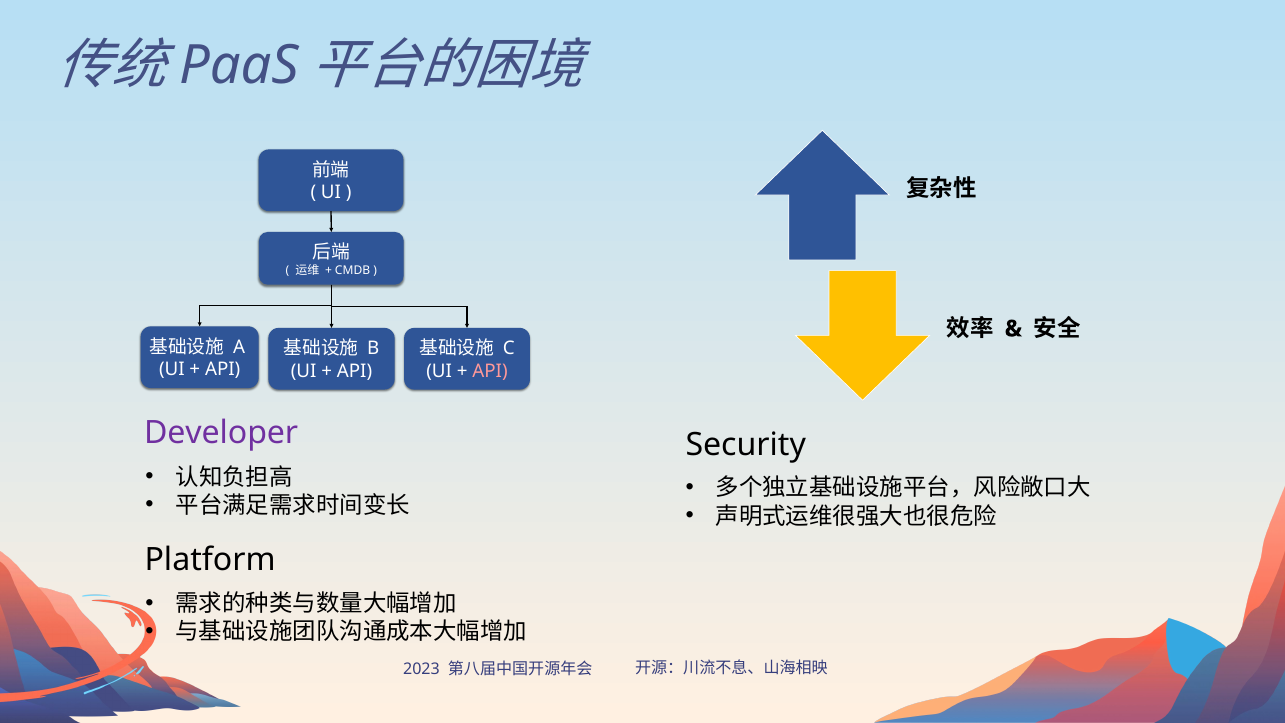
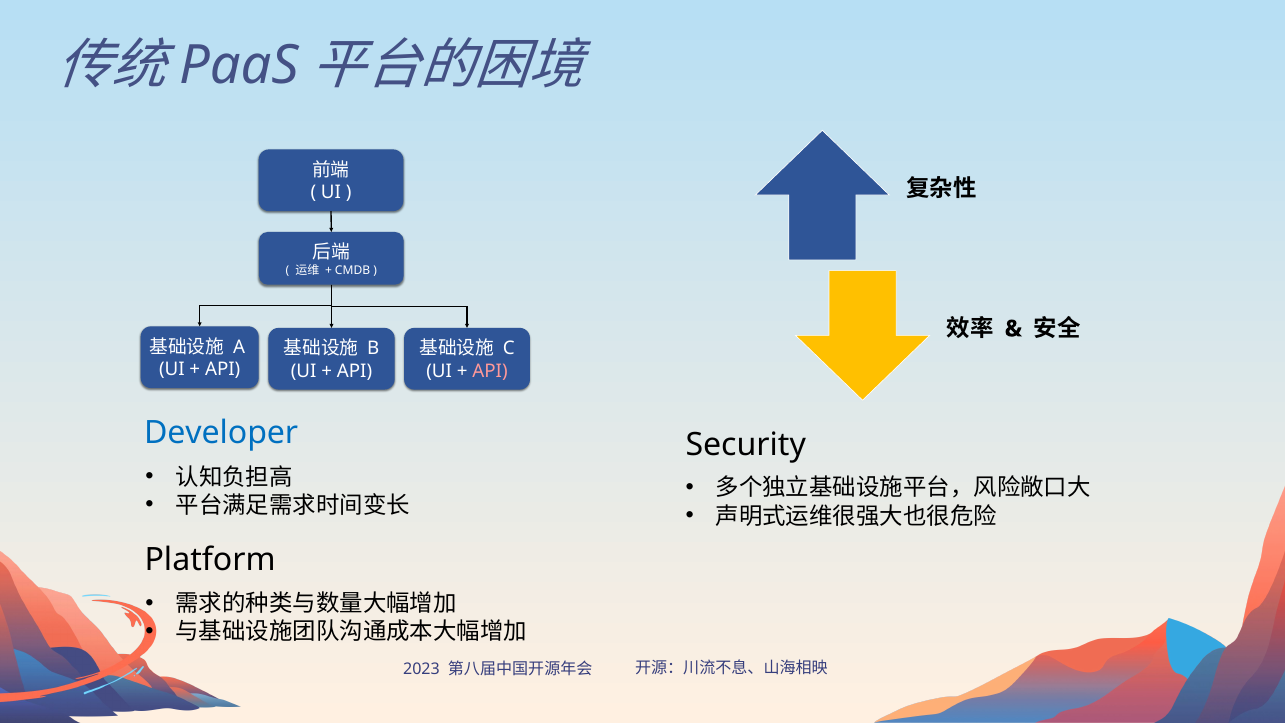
Developer colour: purple -> blue (221, 433)
